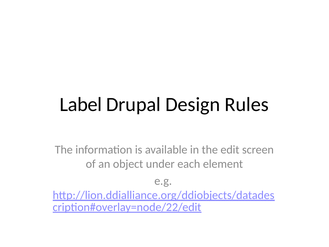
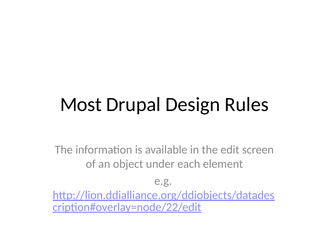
Label: Label -> Most (81, 105)
